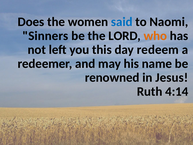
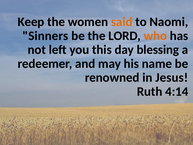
Does: Does -> Keep (31, 22)
said colour: blue -> orange (122, 22)
redeem: redeem -> blessing (158, 50)
